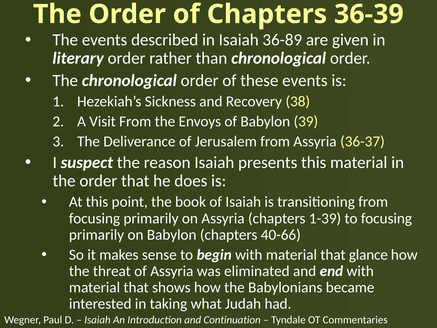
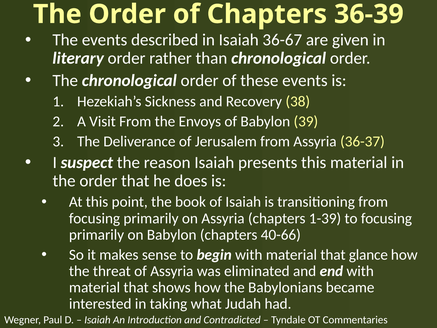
36-89: 36-89 -> 36-67 (282, 40)
Continuation: Continuation -> Contradicted (232, 320)
